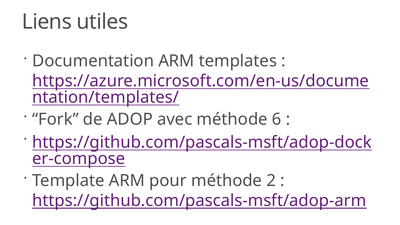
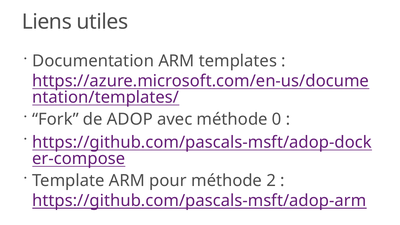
6: 6 -> 0 (277, 119)
